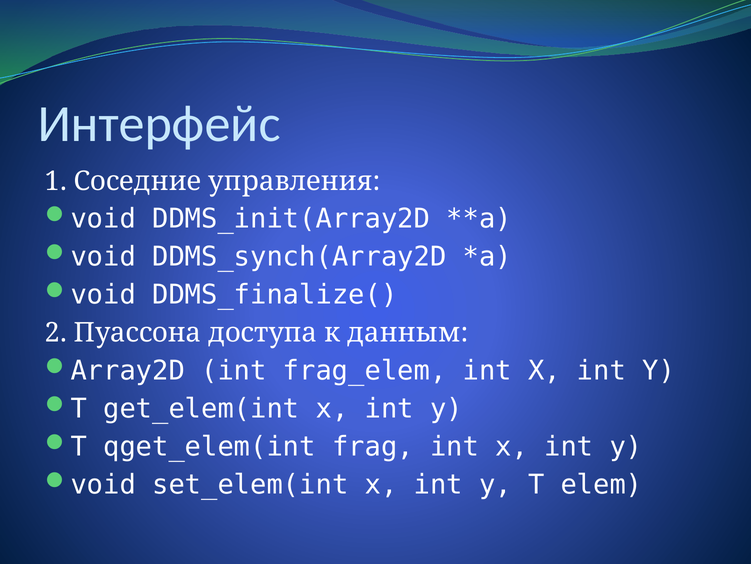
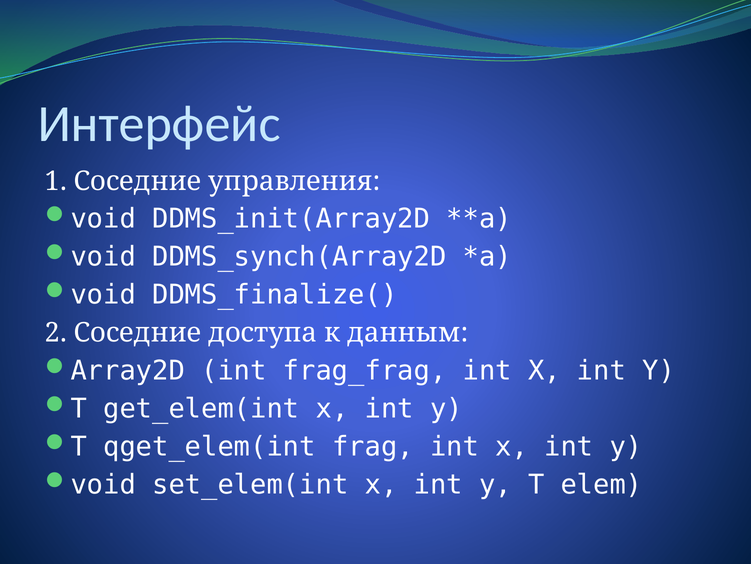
2 Пуассона: Пуассона -> Соседние (138, 333)
frag_elem: frag_elem -> frag_frag (365, 370)
